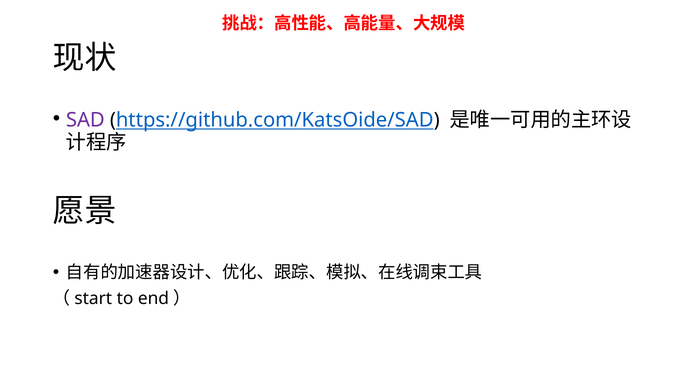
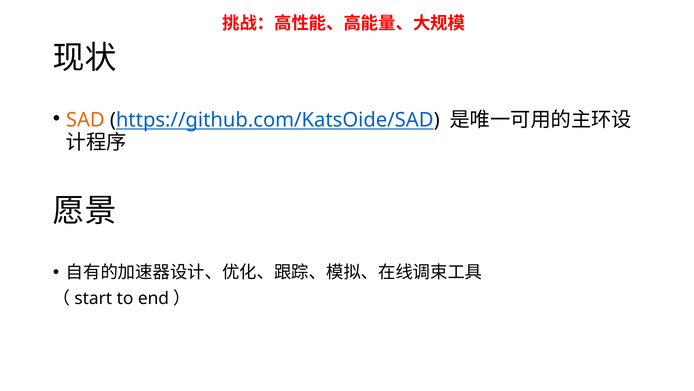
SAD colour: purple -> orange (85, 120)
